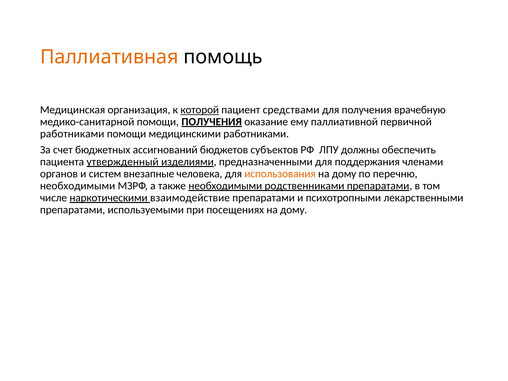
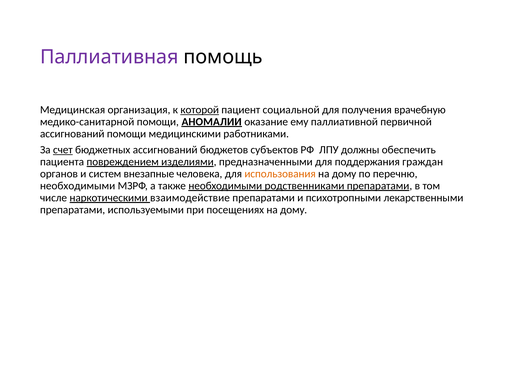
Паллиативная colour: orange -> purple (109, 57)
средствами: средствами -> социальной (291, 110)
помощи ПОЛУЧЕНИЯ: ПОЛУЧЕНИЯ -> АНОМАЛИИ (212, 122)
работниками: работниками -> ассигнований (72, 134)
счет underline: none -> present (63, 150)
утвержденный: утвержденный -> повреждением (123, 162)
членами: членами -> граждан (423, 162)
